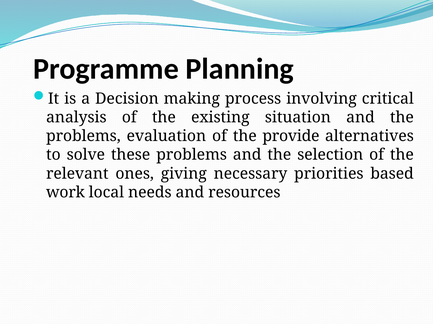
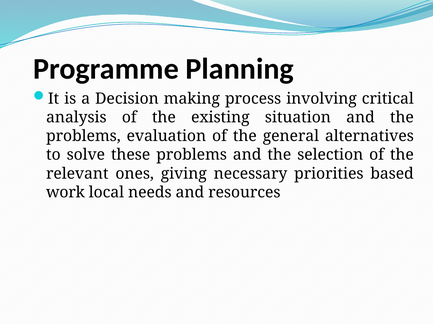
provide: provide -> general (291, 136)
